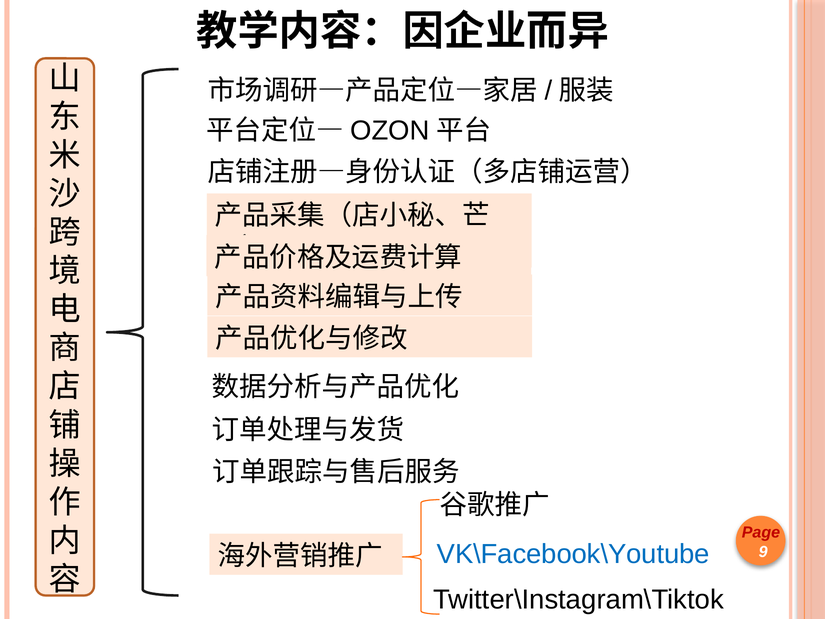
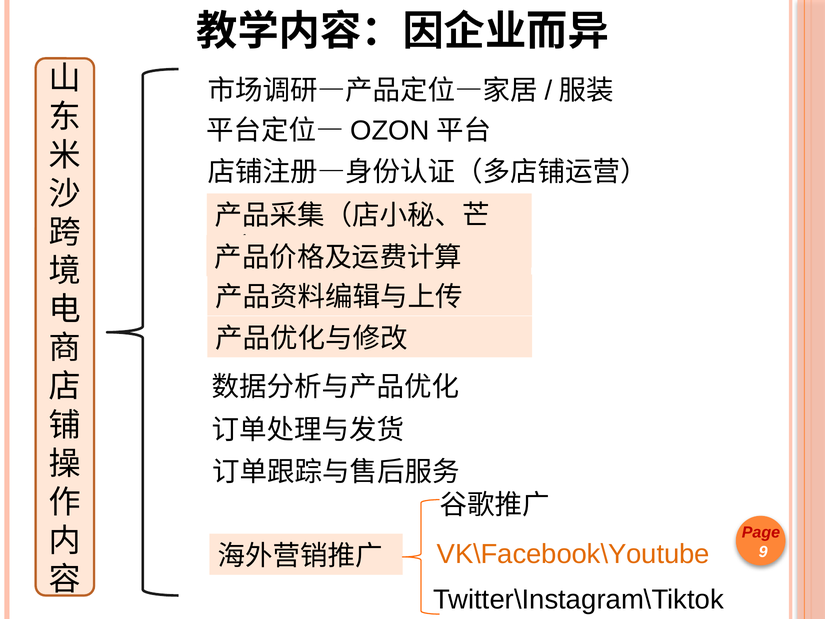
VK\Facebook\Youtube colour: blue -> orange (573, 554)
